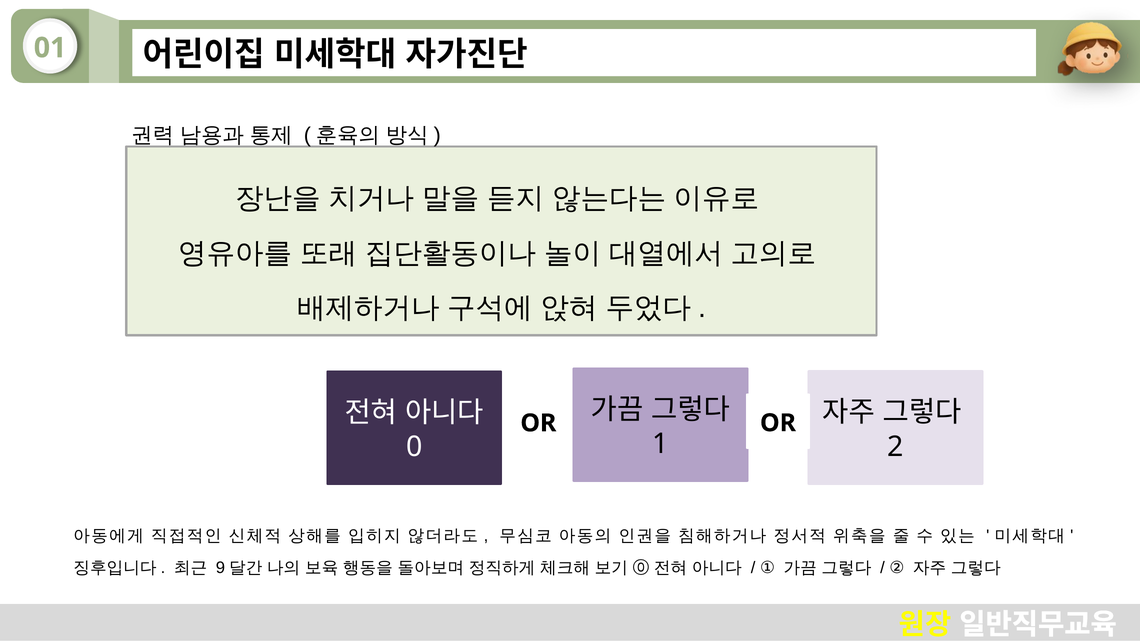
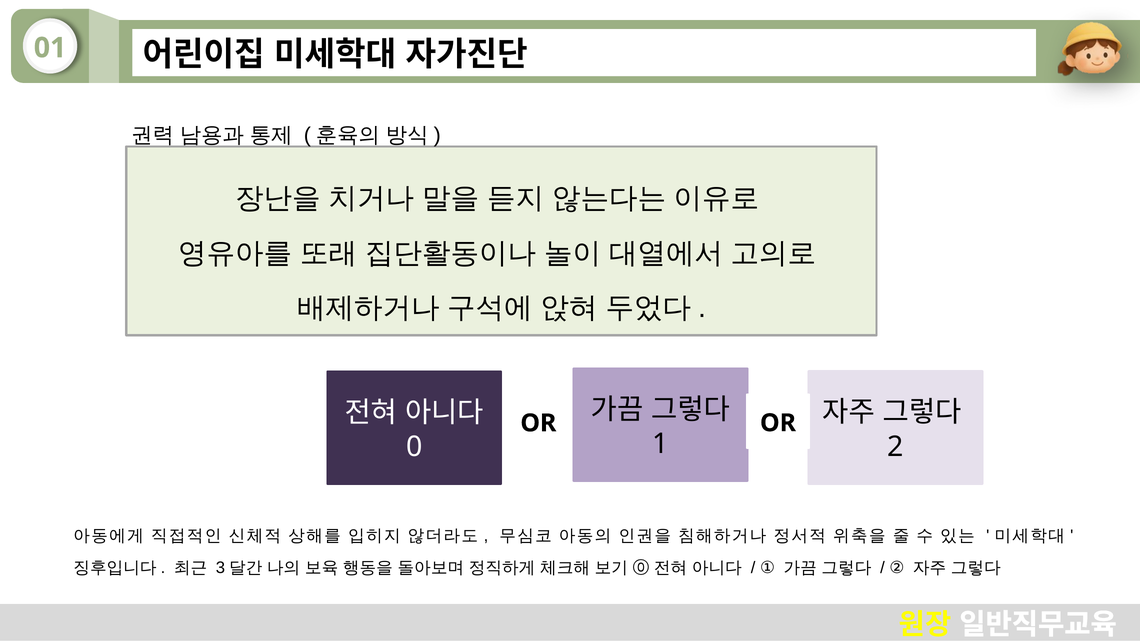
9: 9 -> 3 (220, 567)
